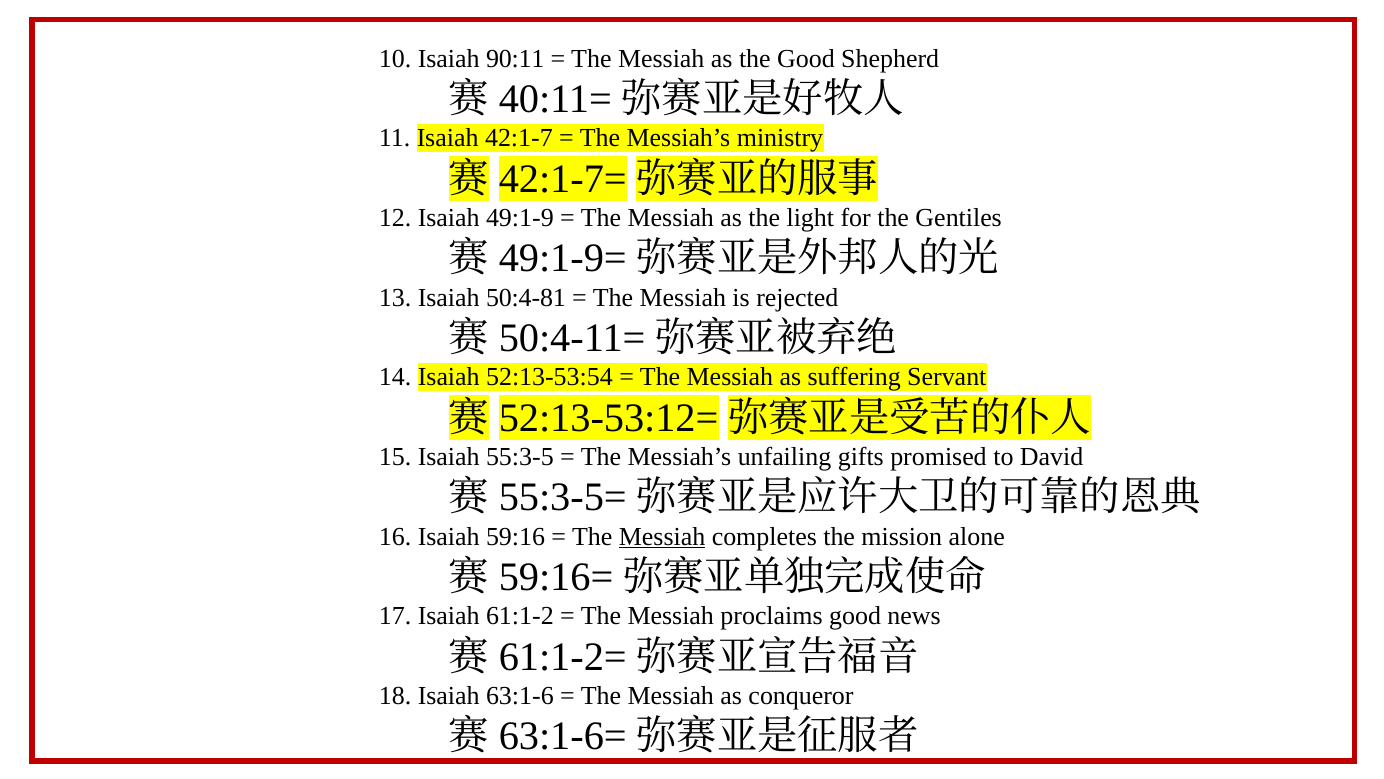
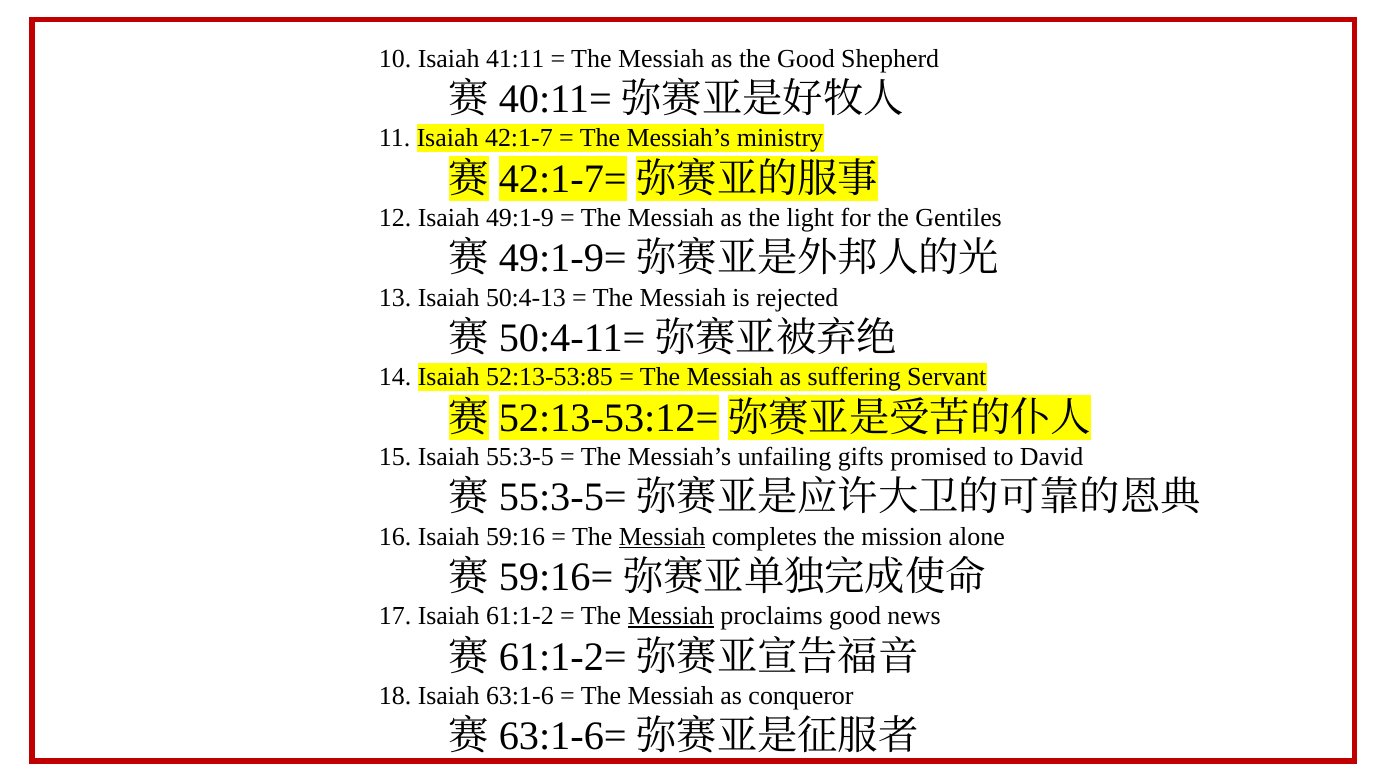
90:11: 90:11 -> 41:11 (515, 58)
50:4-81: 50:4-81 -> 50:4-13 (526, 297)
52:13-53:54: 52:13-53:54 -> 52:13-53:85 (549, 377)
Messiah underline: none -> present (671, 616)
